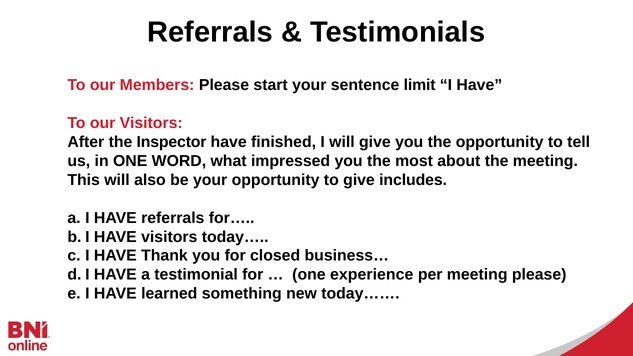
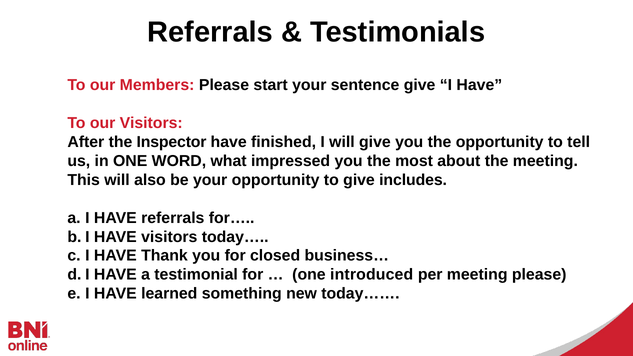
sentence limit: limit -> give (420, 85)
experience: experience -> introduced (372, 275)
